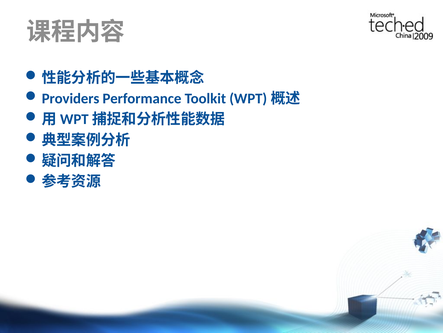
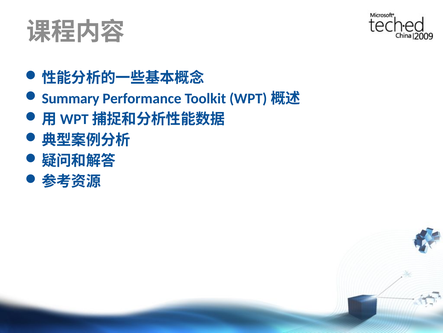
Providers: Providers -> Summary (71, 98)
